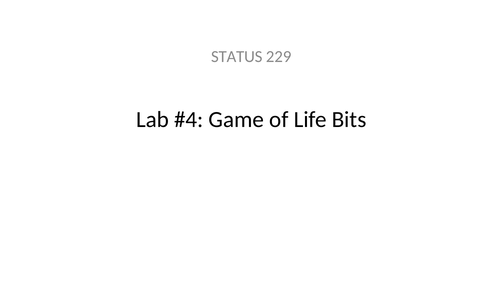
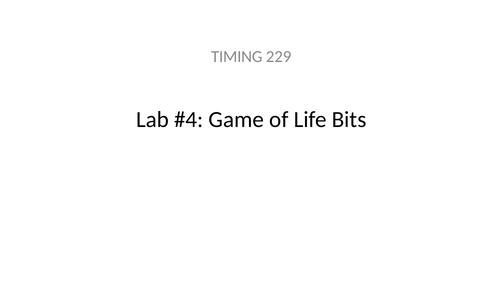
STATUS: STATUS -> TIMING (237, 57)
